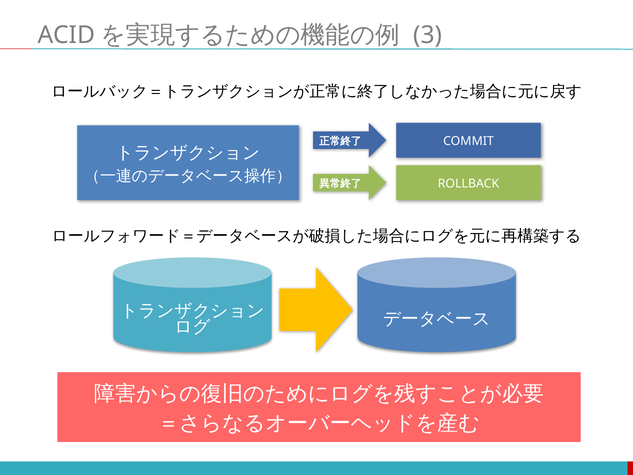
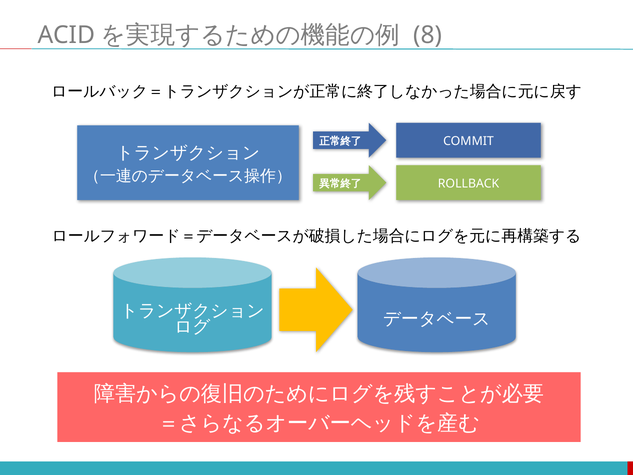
3: 3 -> 8 (428, 35)
